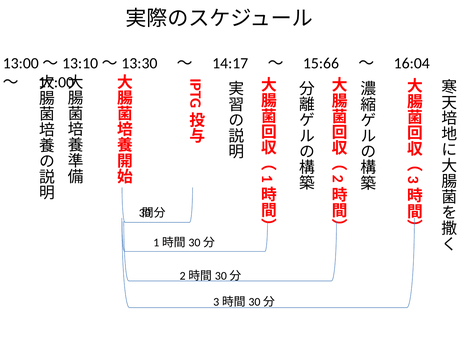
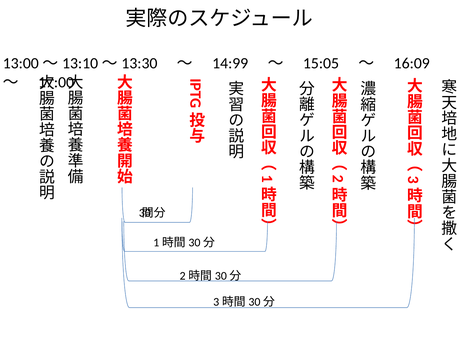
14:17: 14:17 -> 14:99 (230, 63)
15:66: 15:66 -> 15:05 (321, 63)
16:04: 16:04 -> 16:09 (412, 63)
